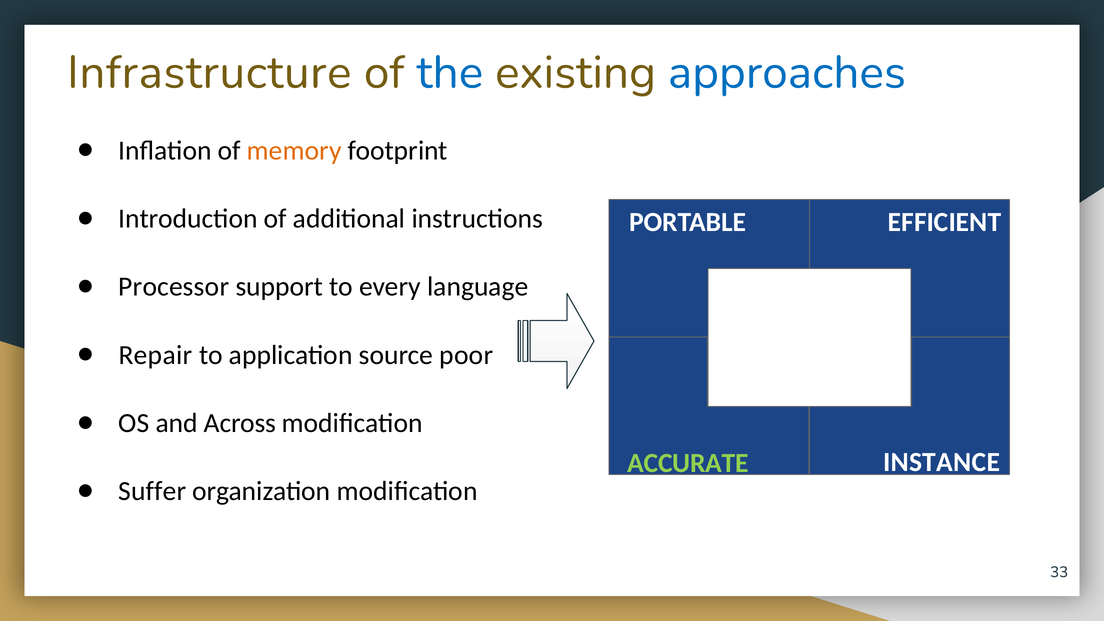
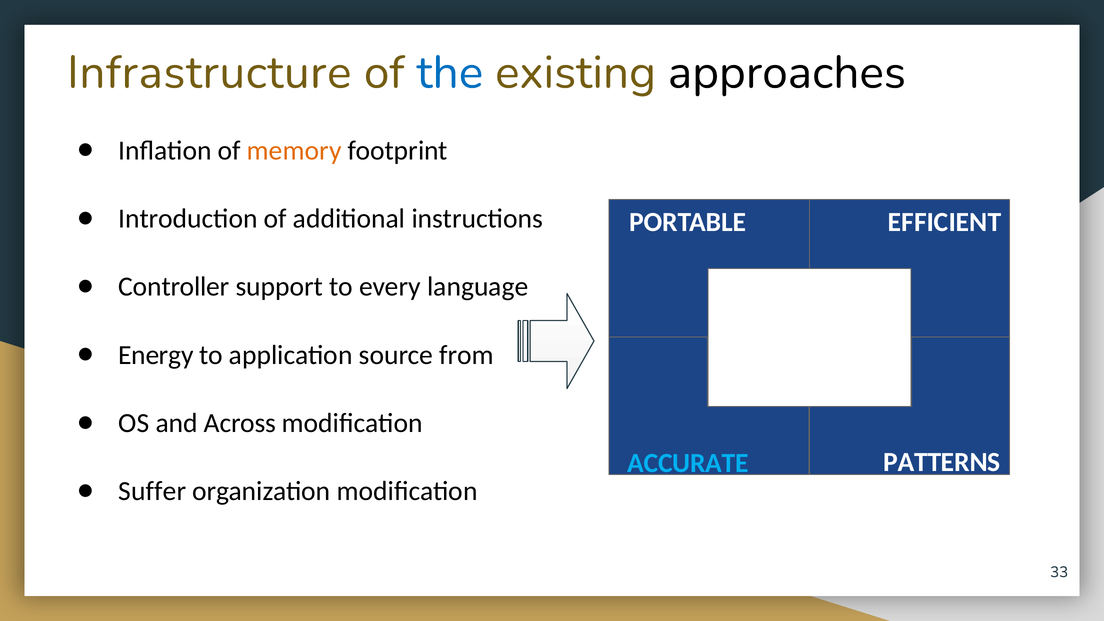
approaches colour: blue -> black (787, 73)
Processor: Processor -> Controller (174, 287)
Repair: Repair -> Energy (156, 355)
poor: poor -> from (467, 355)
INSTANCE: INSTANCE -> PATTERNS (942, 462)
ACCURATE colour: light green -> light blue (688, 463)
